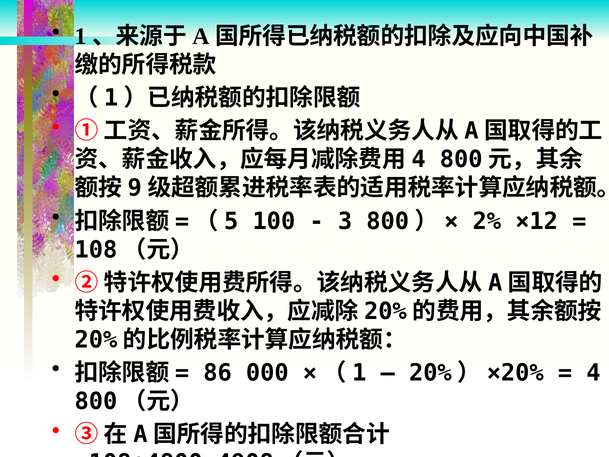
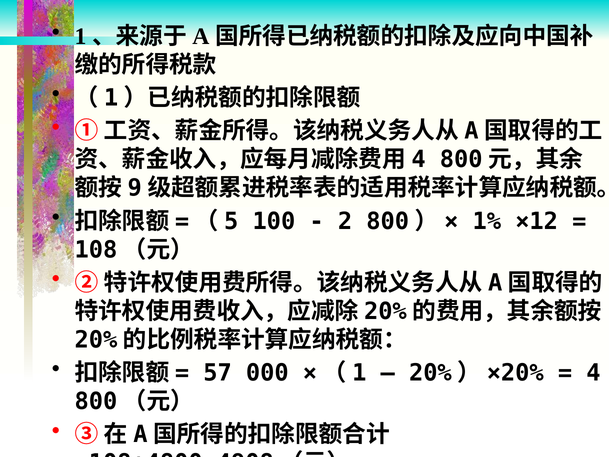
3: 3 -> 2 (345, 221)
2%: 2% -> 1% (487, 221)
86: 86 -> 57 (218, 373)
